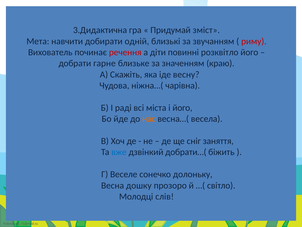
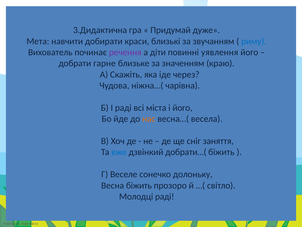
зміст: зміст -> дуже (206, 30)
одній: одній -> краси (137, 41)
риму colour: red -> blue (254, 41)
речення colour: red -> purple (125, 52)
розквітло: розквітло -> уявлення (220, 52)
весну: весну -> через (186, 74)
Весна дошку: дошку -> біжить (139, 185)
Молодці слів: слів -> раді (165, 196)
